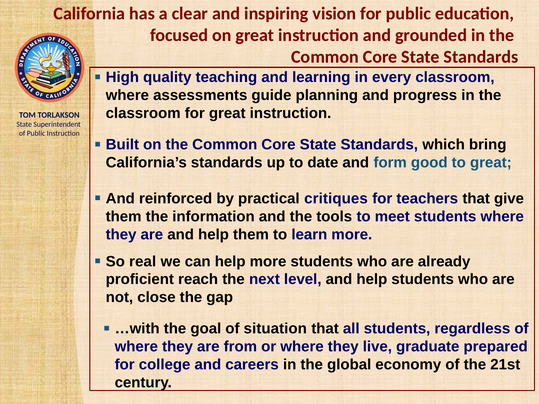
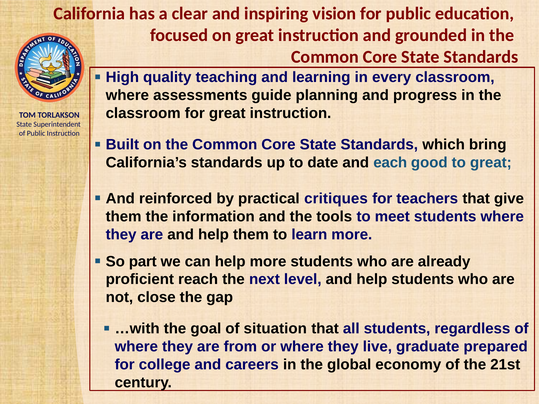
form: form -> each (390, 163)
real: real -> part (143, 262)
